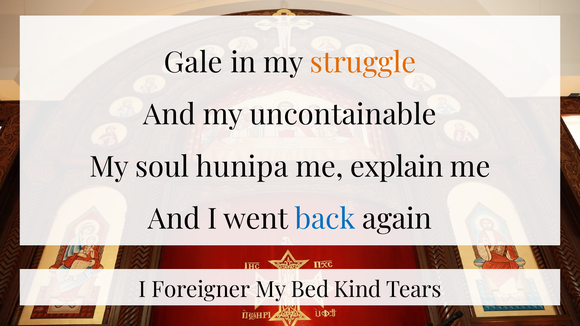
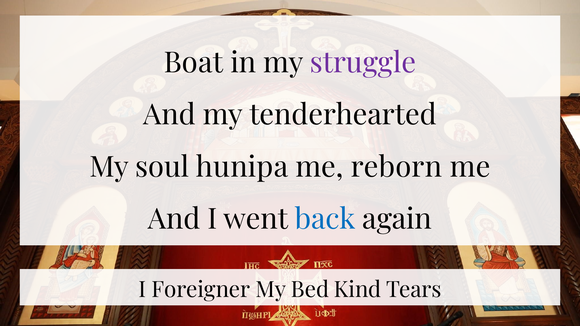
Gale: Gale -> Boat (193, 63)
struggle colour: orange -> purple (363, 63)
uncontainable: uncontainable -> tenderhearted (343, 115)
explain: explain -> reborn (396, 167)
